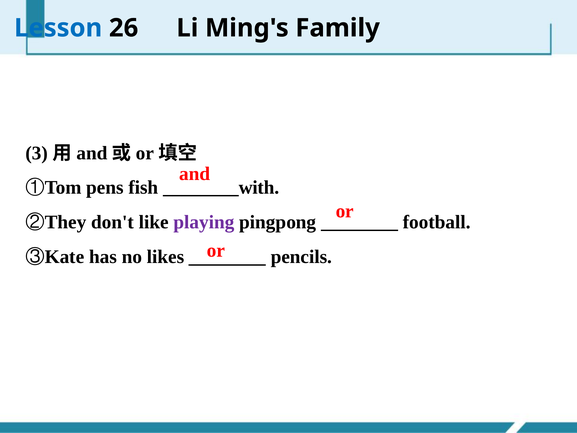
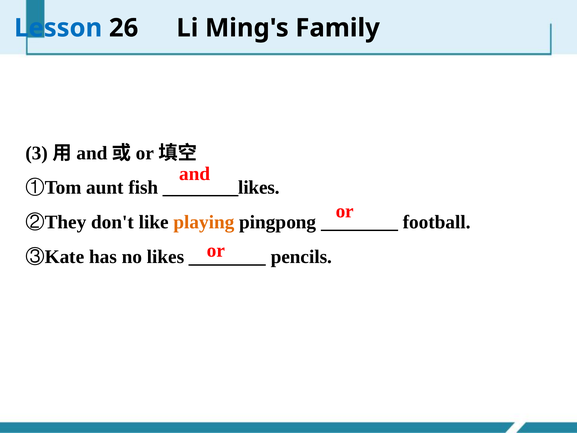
pens: pens -> aunt (105, 188)
________with: ________with -> ________likes (221, 188)
playing colour: purple -> orange (204, 222)
